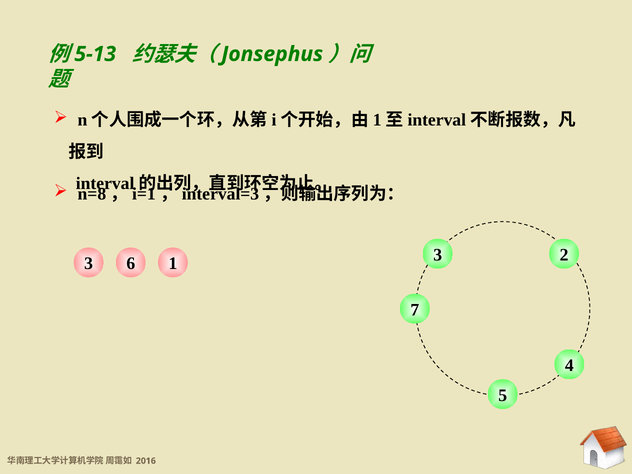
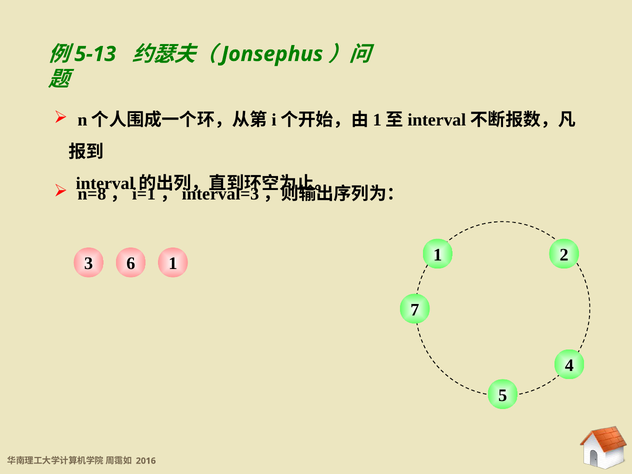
6 3: 3 -> 1 (438, 255)
